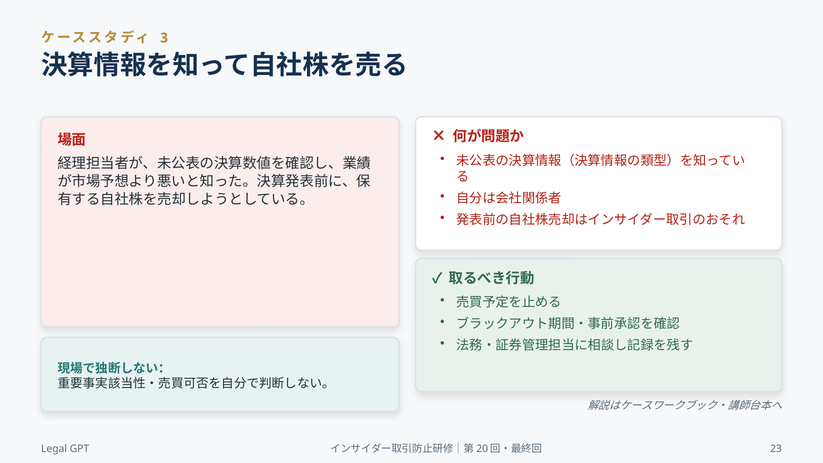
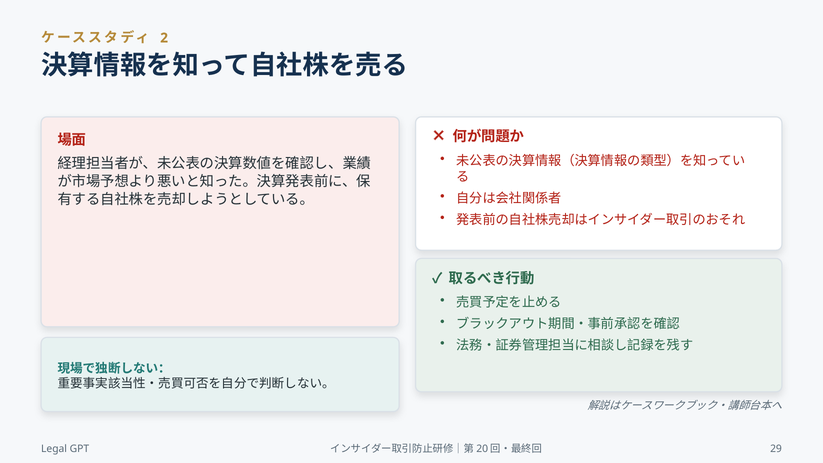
3: 3 -> 2 (164, 38)
23: 23 -> 29 (776, 449)
